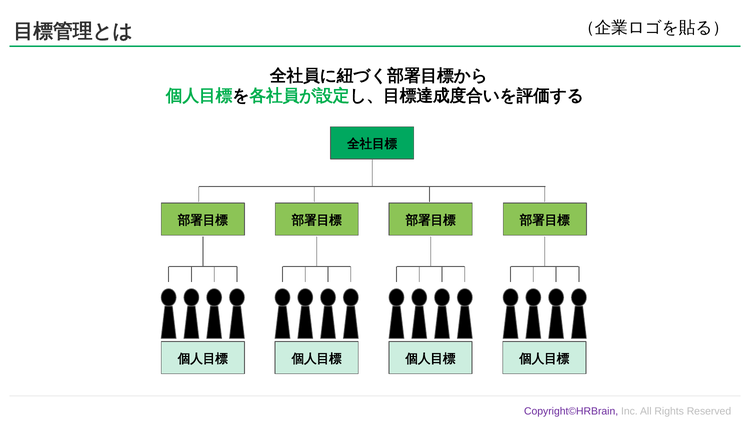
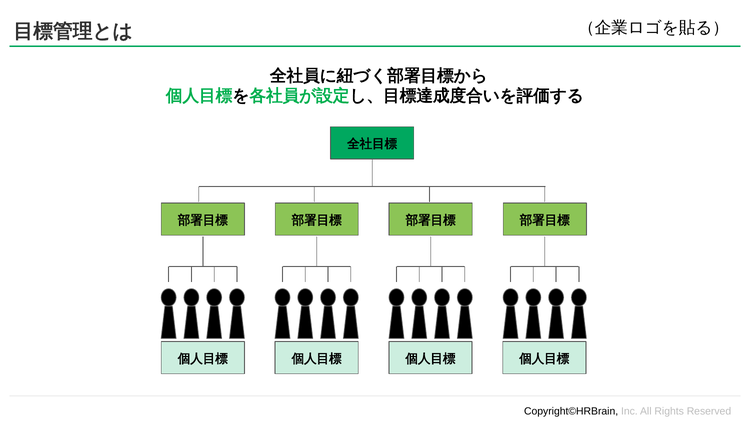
Copyright©HRBrain colour: purple -> black (571, 411)
